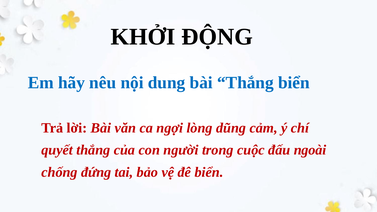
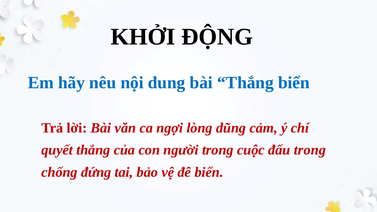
đấu ngoài: ngoài -> trong (310, 150)
